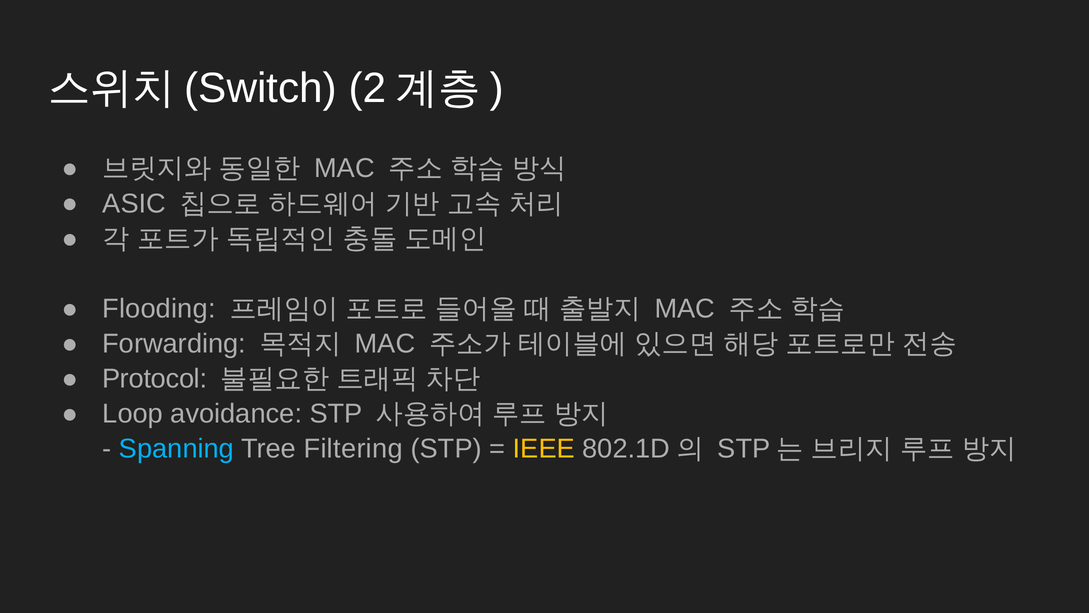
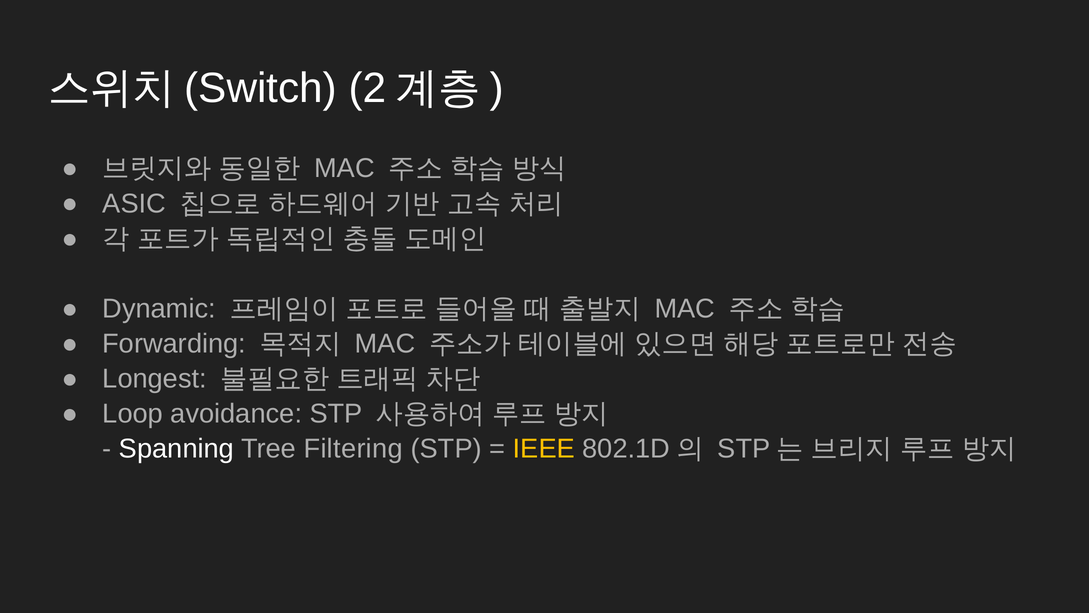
Flooding: Flooding -> Dynamic (159, 308)
Protocol: Protocol -> Longest (155, 379)
Spanning colour: light blue -> white (176, 449)
